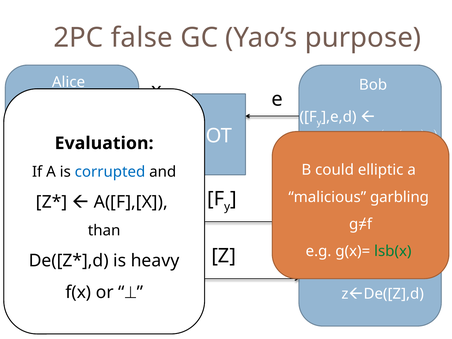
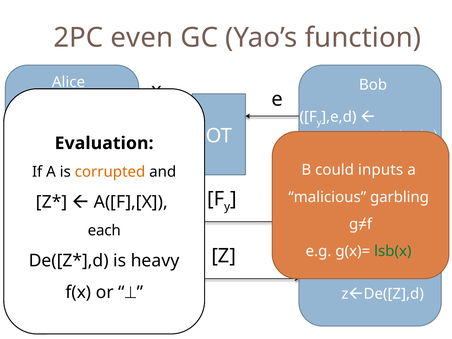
false: false -> even (142, 38)
purpose: purpose -> function (363, 38)
elliptic: elliptic -> inputs (381, 170)
corrupted colour: blue -> orange (110, 172)
than: than -> each (104, 230)
